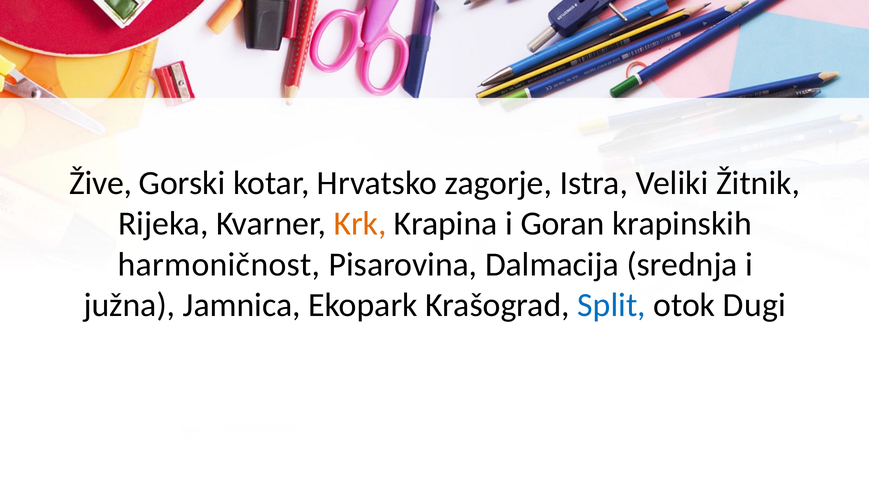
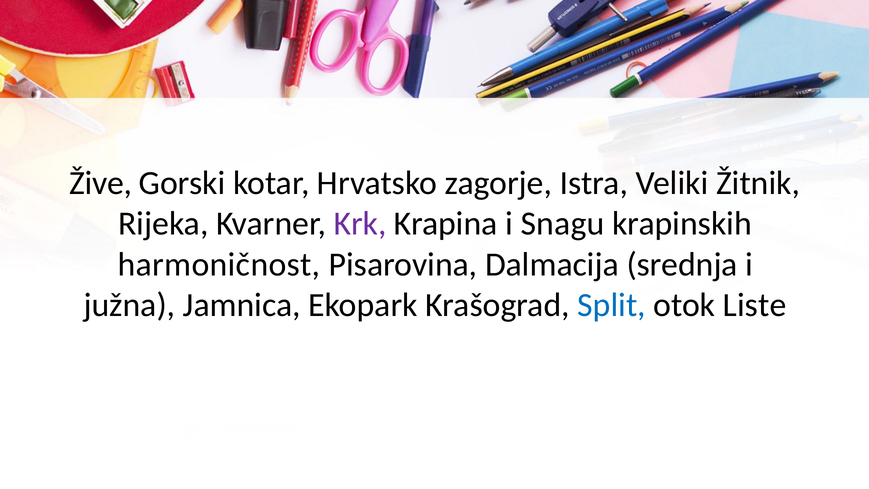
Krk colour: orange -> purple (360, 224)
Goran: Goran -> Snagu (562, 224)
Dugi: Dugi -> Liste (755, 305)
